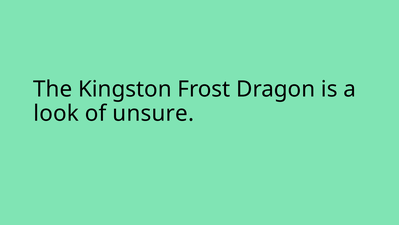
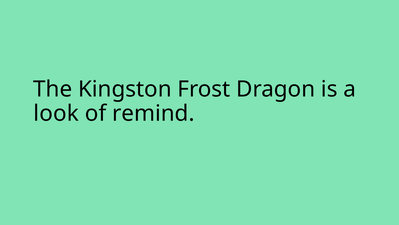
unsure: unsure -> remind (153, 113)
